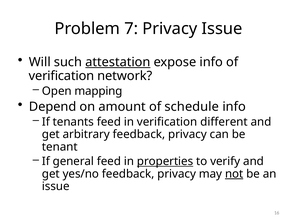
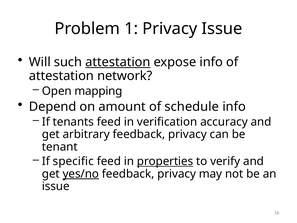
7: 7 -> 1 (131, 29)
verification: verification -> attestation (61, 76)
different: different -> accuracy (224, 122)
general: general -> specific (73, 161)
yes/no underline: none -> present (81, 174)
not underline: present -> none (234, 174)
